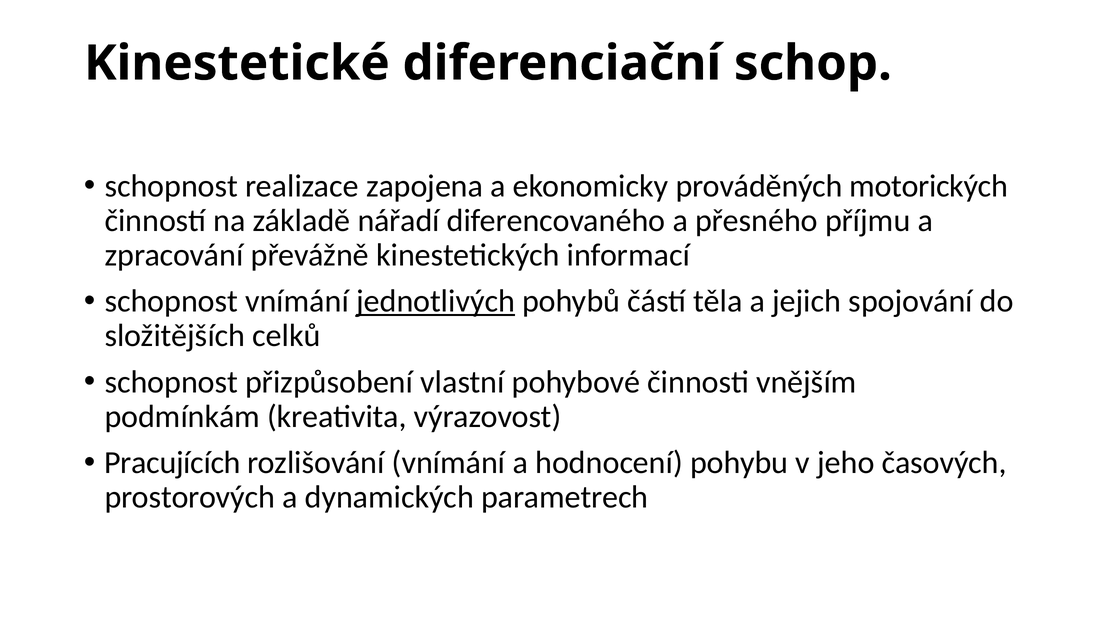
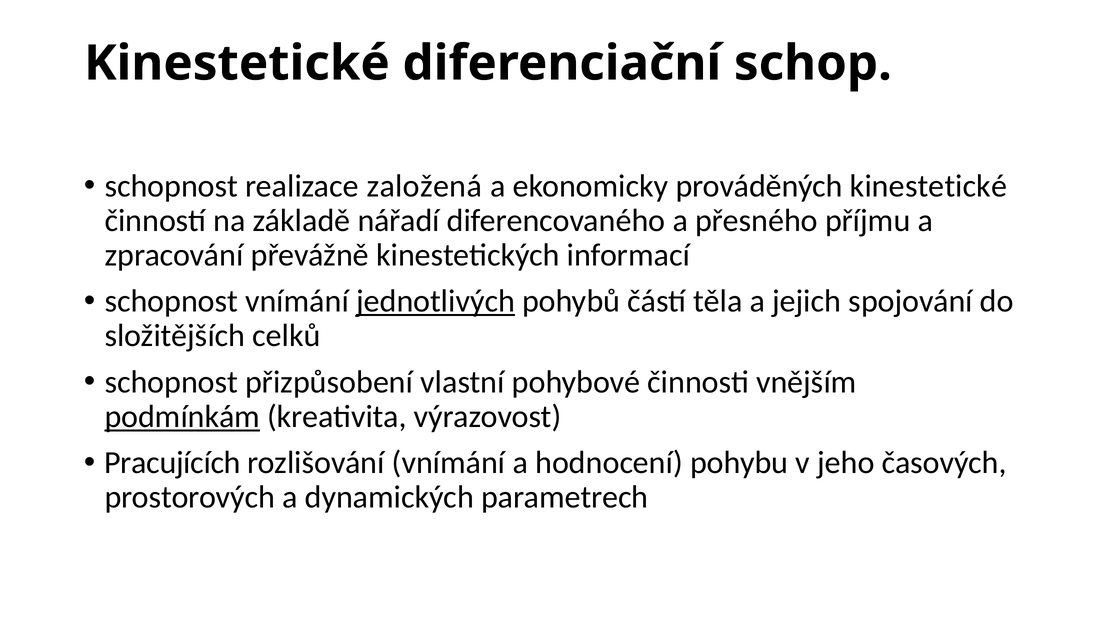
zapojena: zapojena -> založená (424, 186)
prováděných motorických: motorických -> kinestetické (928, 186)
podmínkám underline: none -> present (182, 417)
